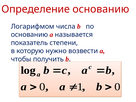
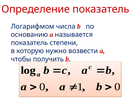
Определение основанию: основанию -> показатель (101, 9)
